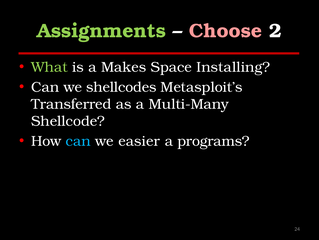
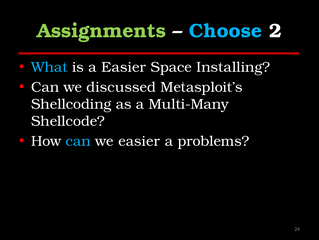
Choose colour: pink -> light blue (226, 31)
What colour: light green -> light blue (49, 67)
a Makes: Makes -> Easier (124, 67)
shellcodes: shellcodes -> discussed (121, 87)
Transferred: Transferred -> Shellcoding (71, 104)
programs: programs -> problems (213, 141)
